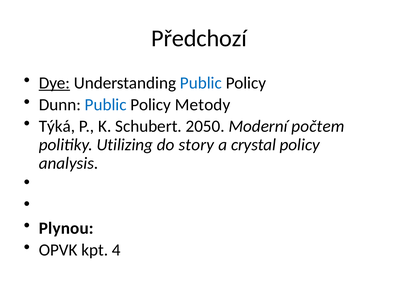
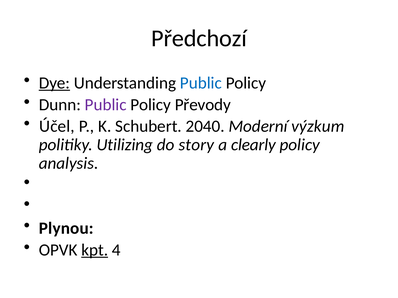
Public colour: blue -> purple (106, 105)
Metody: Metody -> Převody (203, 105)
Týká: Týká -> Účel (57, 127)
2050: 2050 -> 2040 (205, 127)
počtem: počtem -> výzkum (318, 127)
crystal: crystal -> clearly (253, 145)
kpt underline: none -> present (95, 250)
